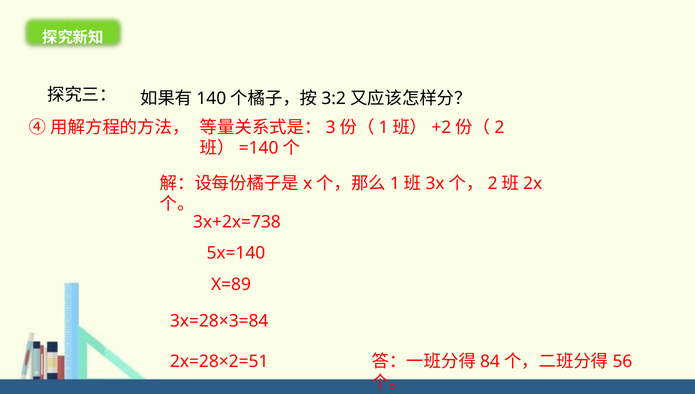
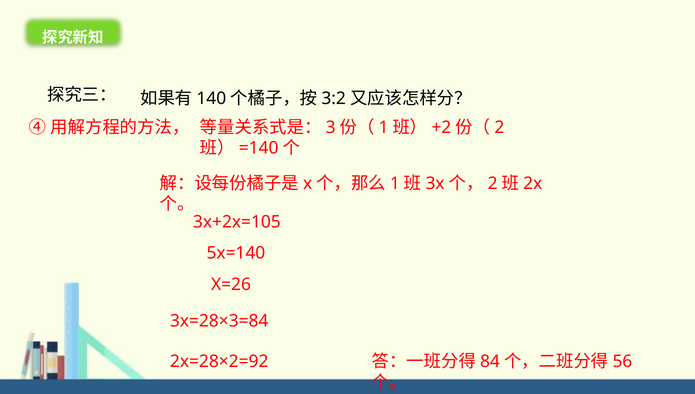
3x+2x=738: 3x+2x=738 -> 3x+2x=105 (237, 222)
X=89: X=89 -> X=26 (231, 284)
2x=28×2=51: 2x=28×2=51 -> 2x=28×2=92 (219, 362)
